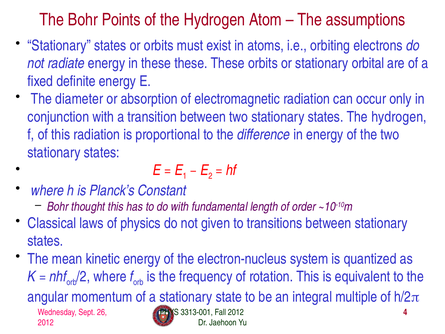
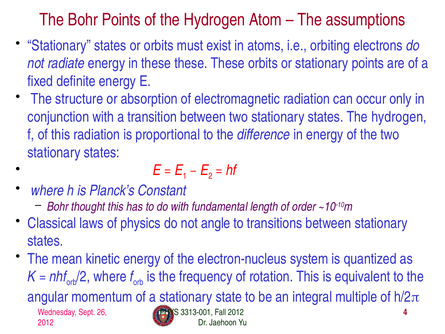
stationary orbital: orbital -> points (368, 63)
diameter: diameter -> structure (79, 99)
given: given -> angle (216, 223)
